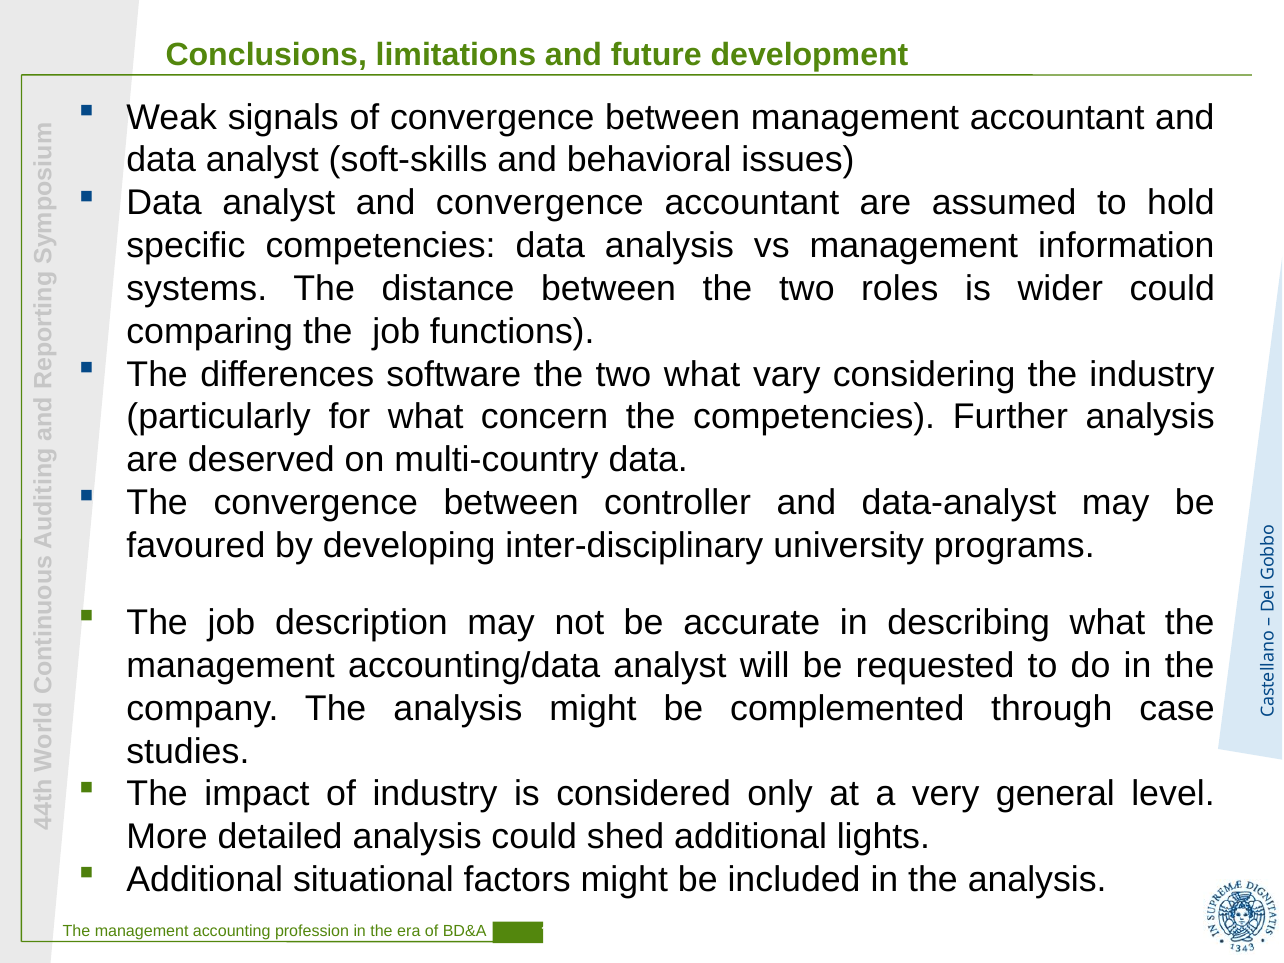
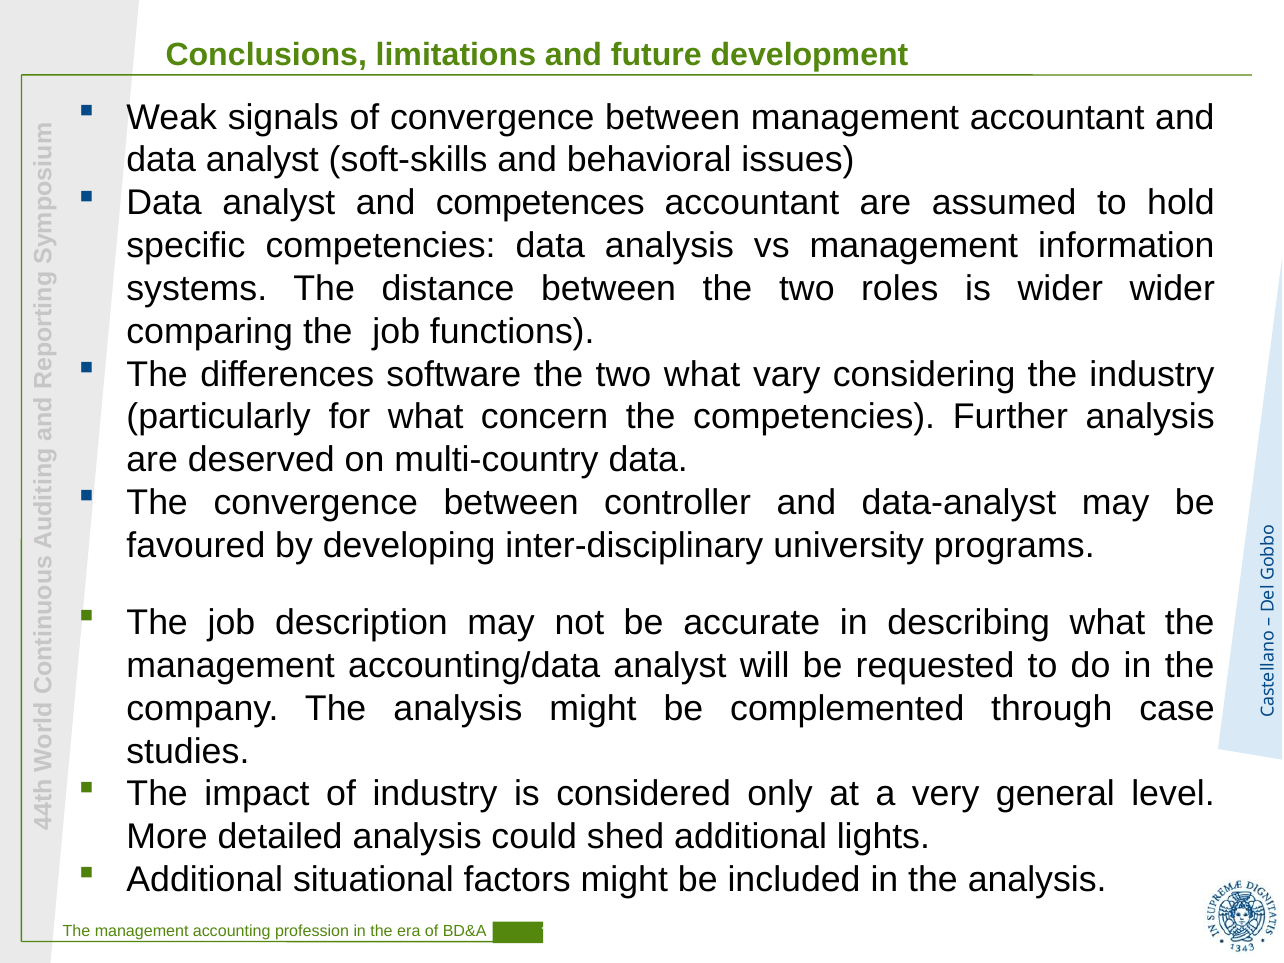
and convergence: convergence -> competences (540, 203)
wider could: could -> wider (1172, 289)
